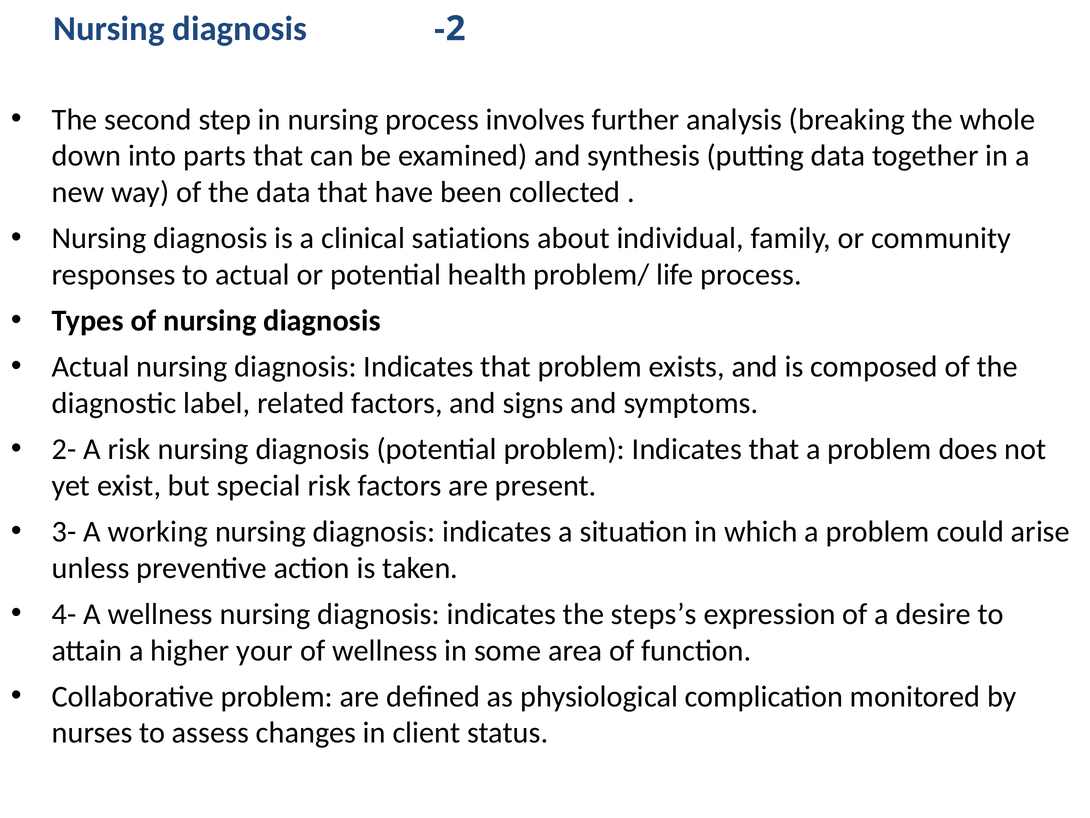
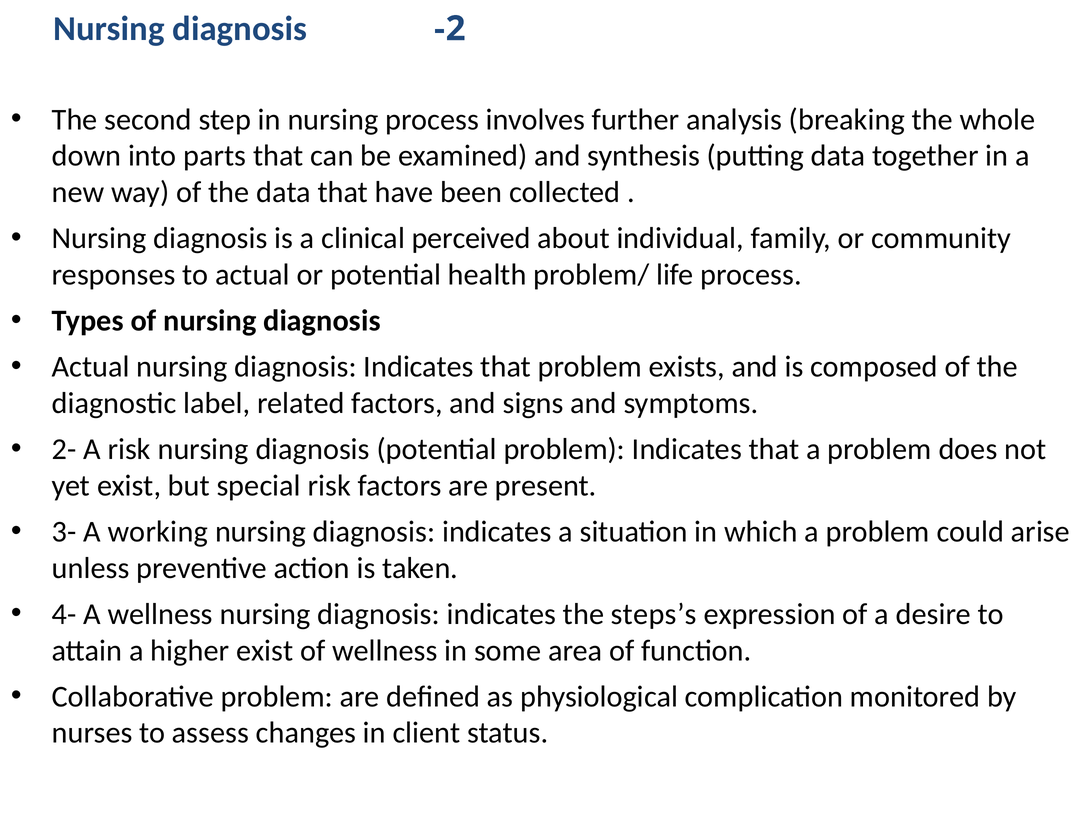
satiations: satiations -> perceived (471, 238)
higher your: your -> exist (265, 650)
